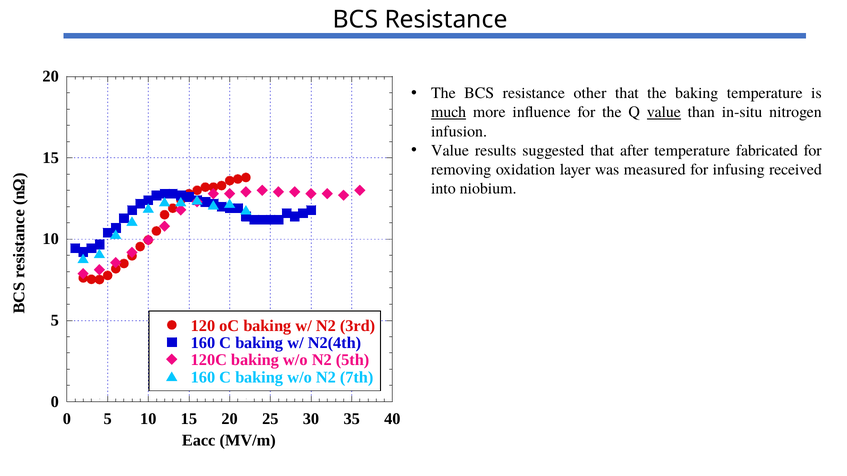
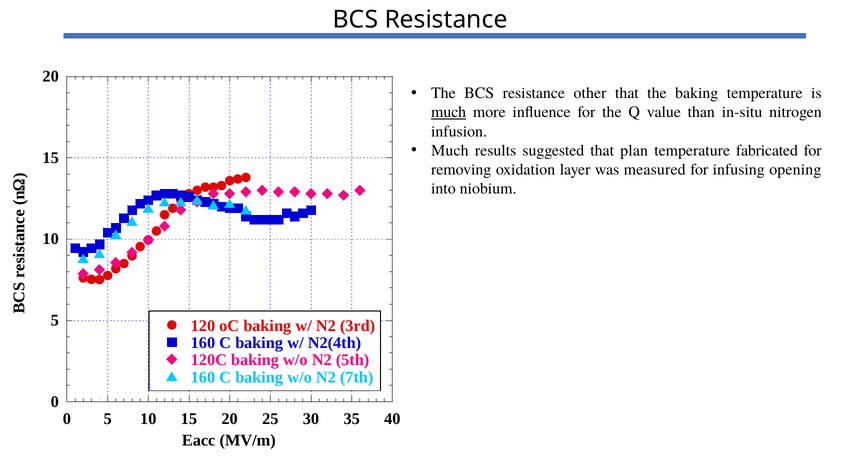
value underline: present -> none (664, 112)
Value: Value -> Much (450, 150)
after: after -> plan (634, 150)
received: received -> opening (795, 170)
